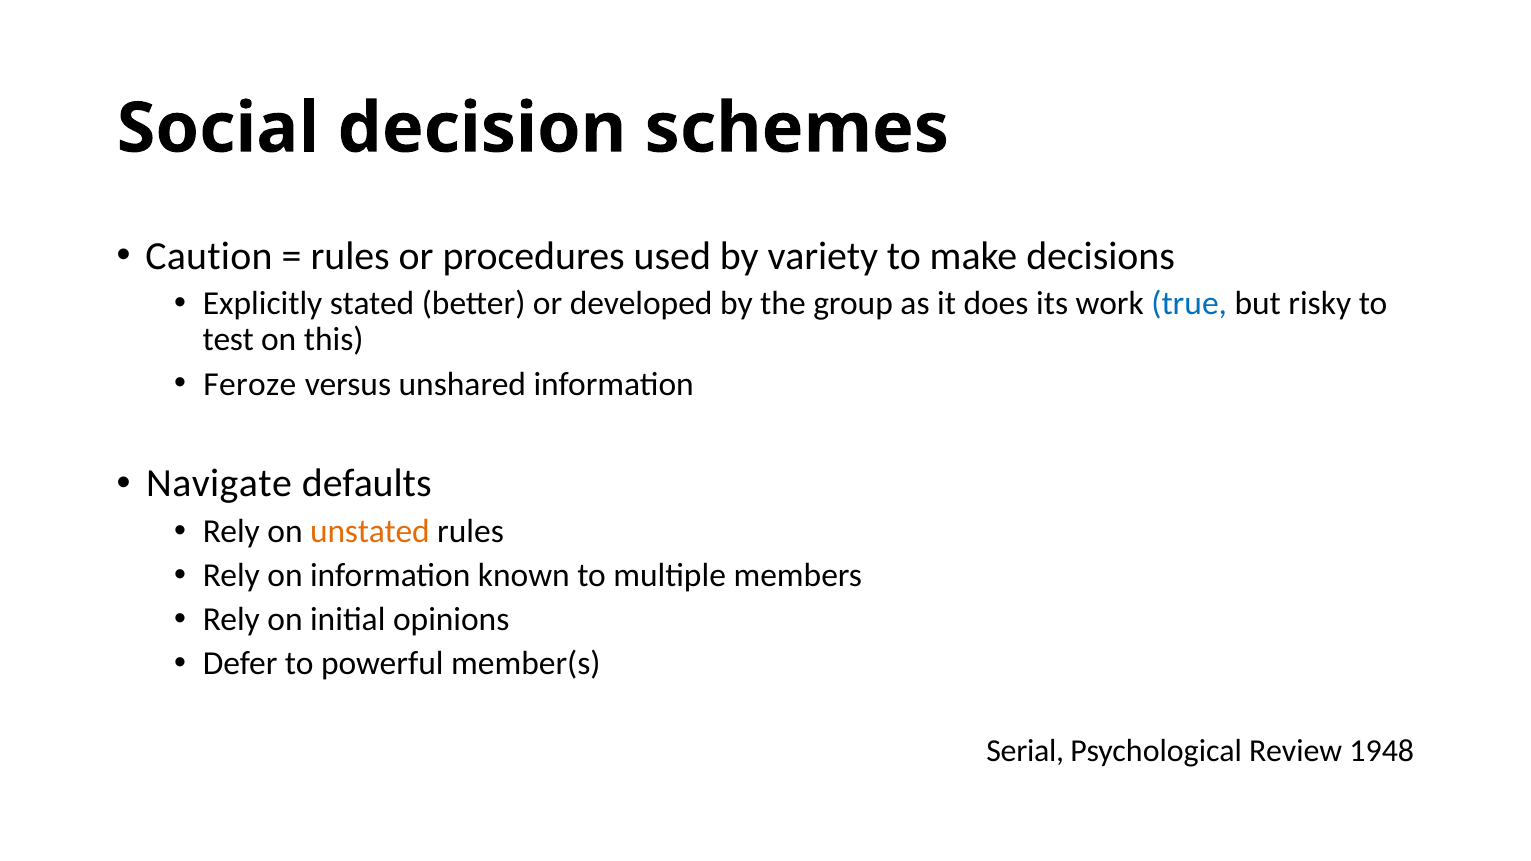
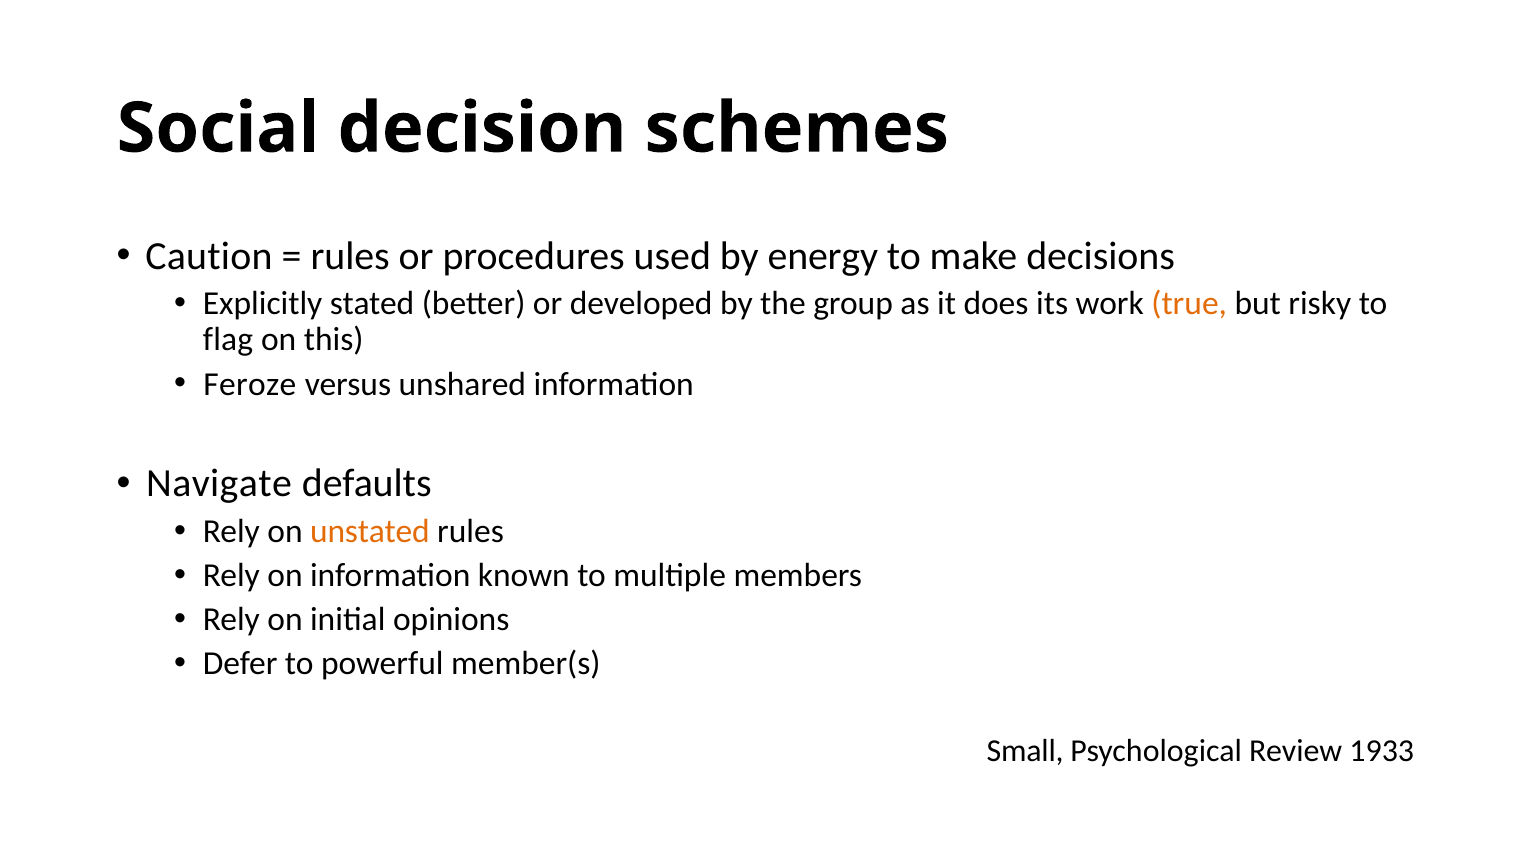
variety: variety -> energy (823, 256)
true colour: blue -> orange (1189, 304)
test: test -> flag (228, 340)
Serial: Serial -> Small (1025, 751)
1948: 1948 -> 1933 (1382, 751)
